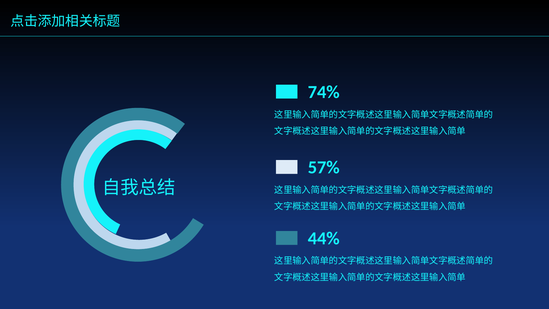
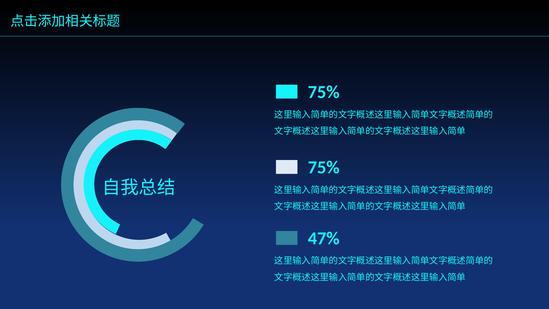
74%: 74% -> 75% (324, 92)
57%: 57% -> 75% (324, 167)
44%: 44% -> 47% (324, 238)
